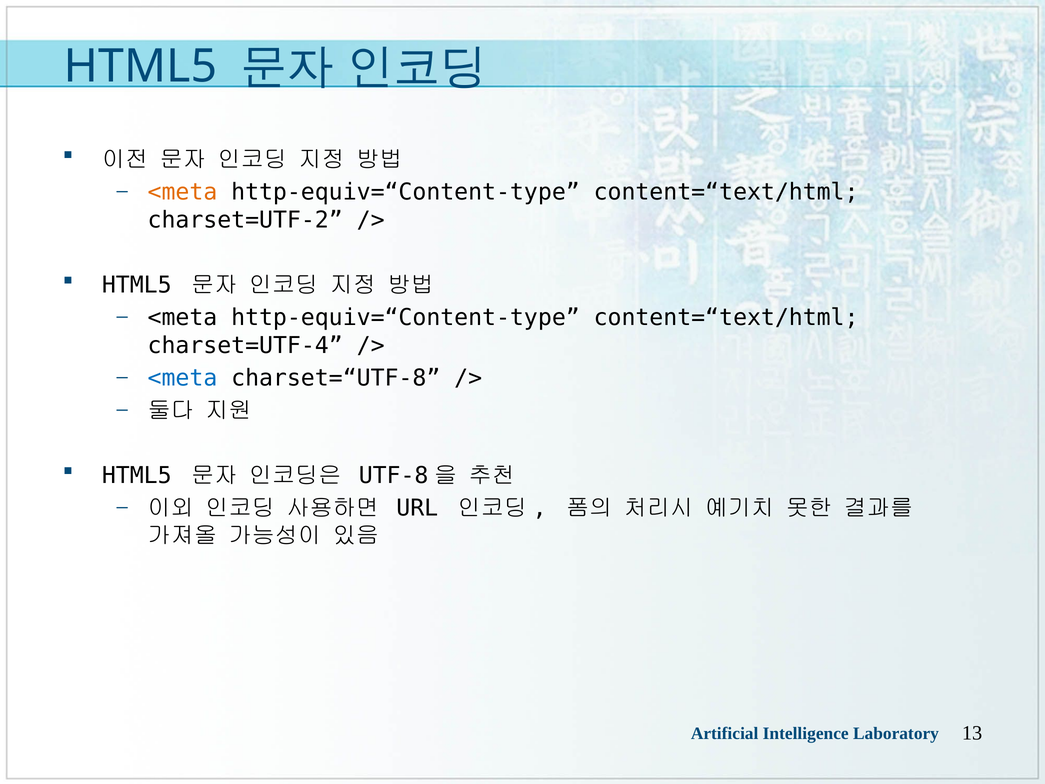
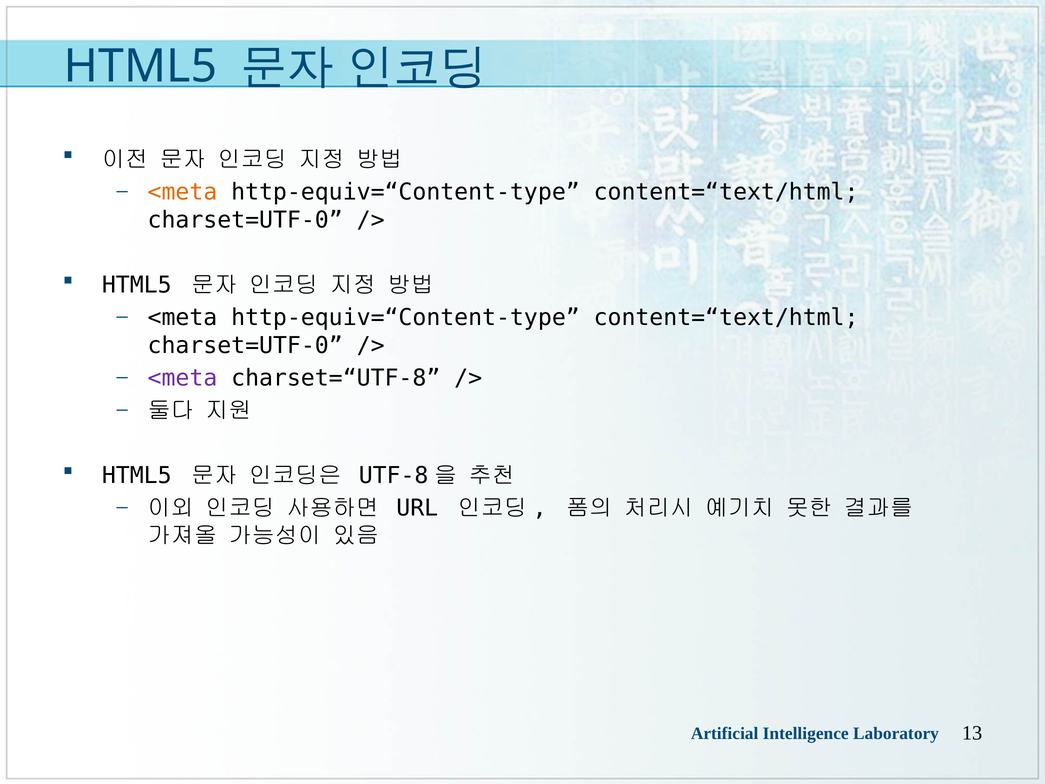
charset=UTF-2: charset=UTF-2 -> charset=UTF-0 (245, 220)
charset=UTF-4: charset=UTF-4 -> charset=UTF-0 (245, 345)
<meta colour: blue -> purple (182, 378)
